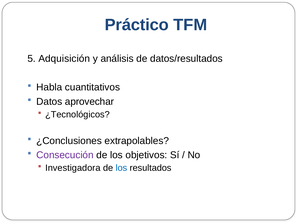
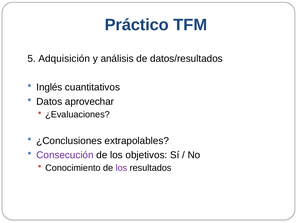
Habla: Habla -> Inglés (49, 87)
¿Tecnológicos: ¿Tecnológicos -> ¿Evaluaciones (78, 114)
Investigadora: Investigadora -> Conocimiento (73, 168)
los colour: blue -> purple (121, 168)
